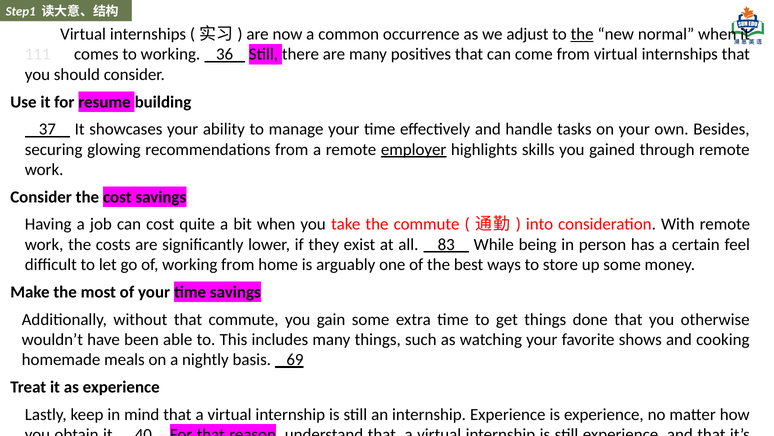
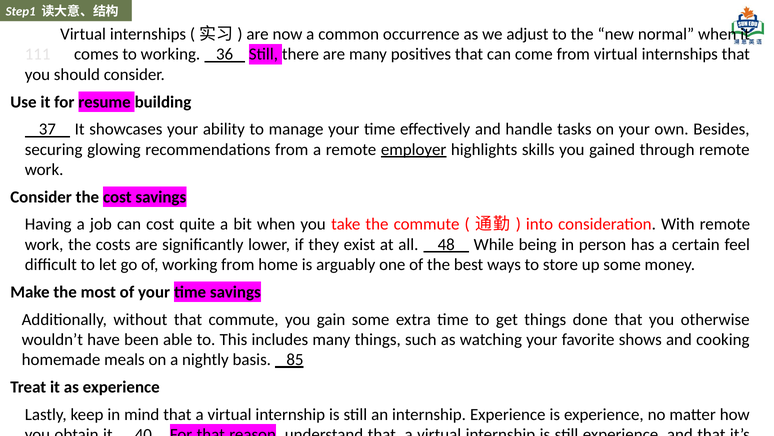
the underline: present -> none (582, 34)
83: 83 -> 48 (446, 244)
69: 69 -> 85 (295, 359)
